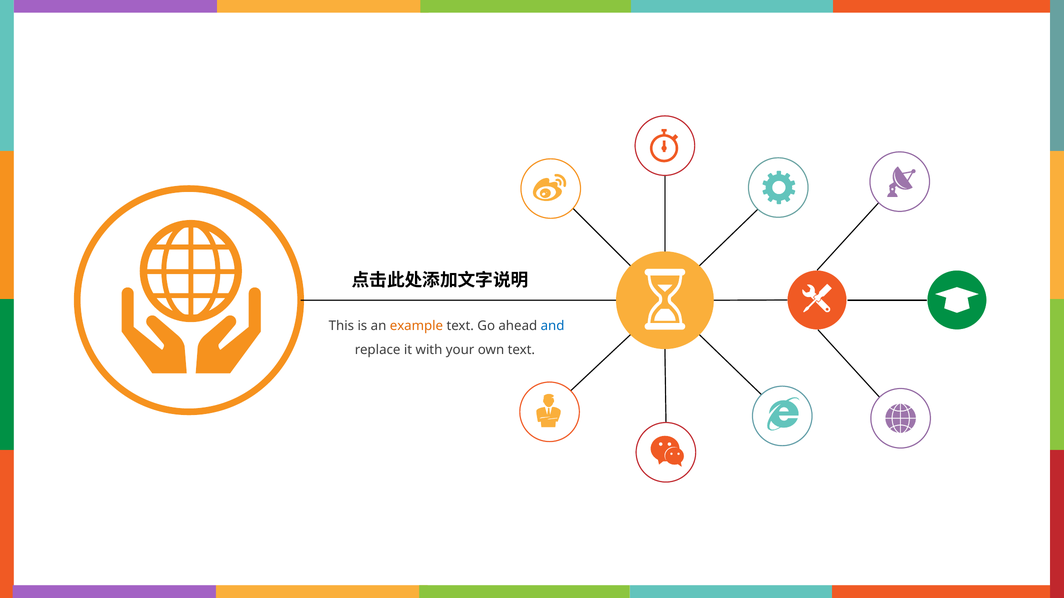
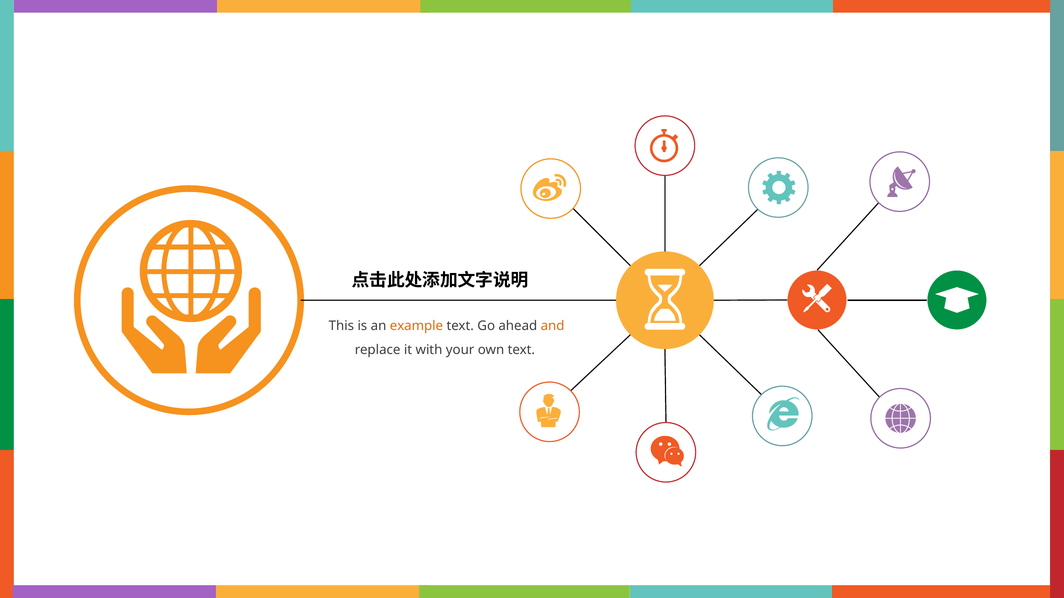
and colour: blue -> orange (553, 326)
